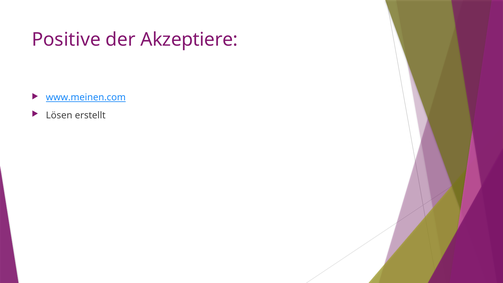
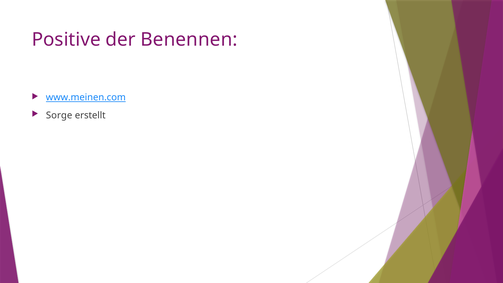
Akzeptiere: Akzeptiere -> Benennen (189, 40)
Lösen: Lösen -> Sorge (59, 115)
